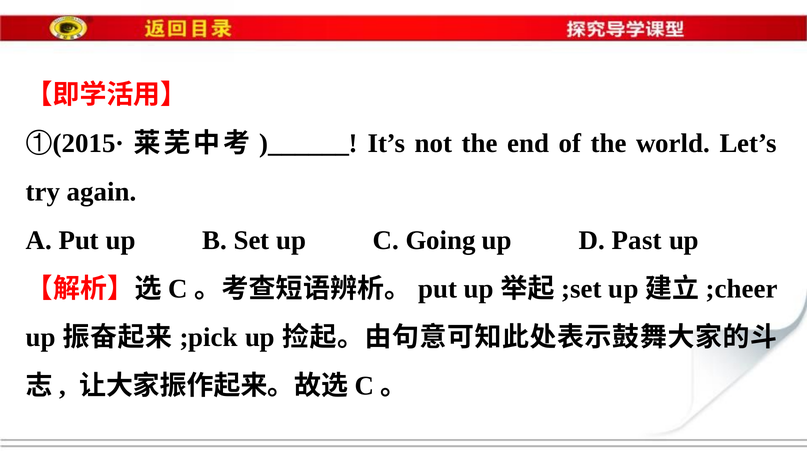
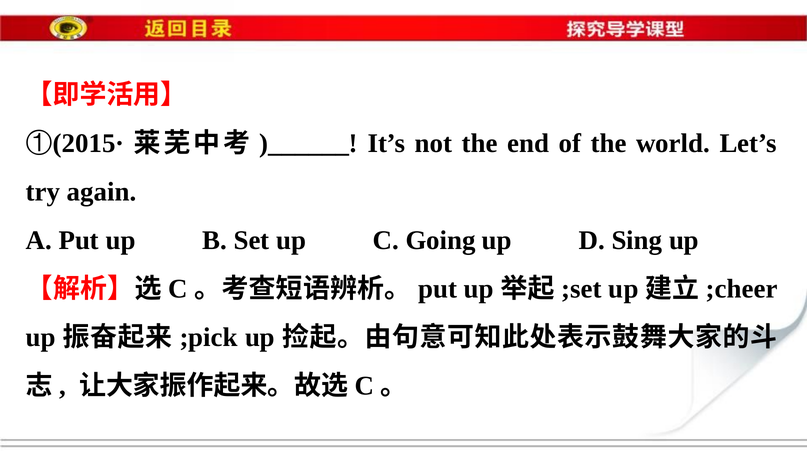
Past: Past -> Sing (637, 240)
